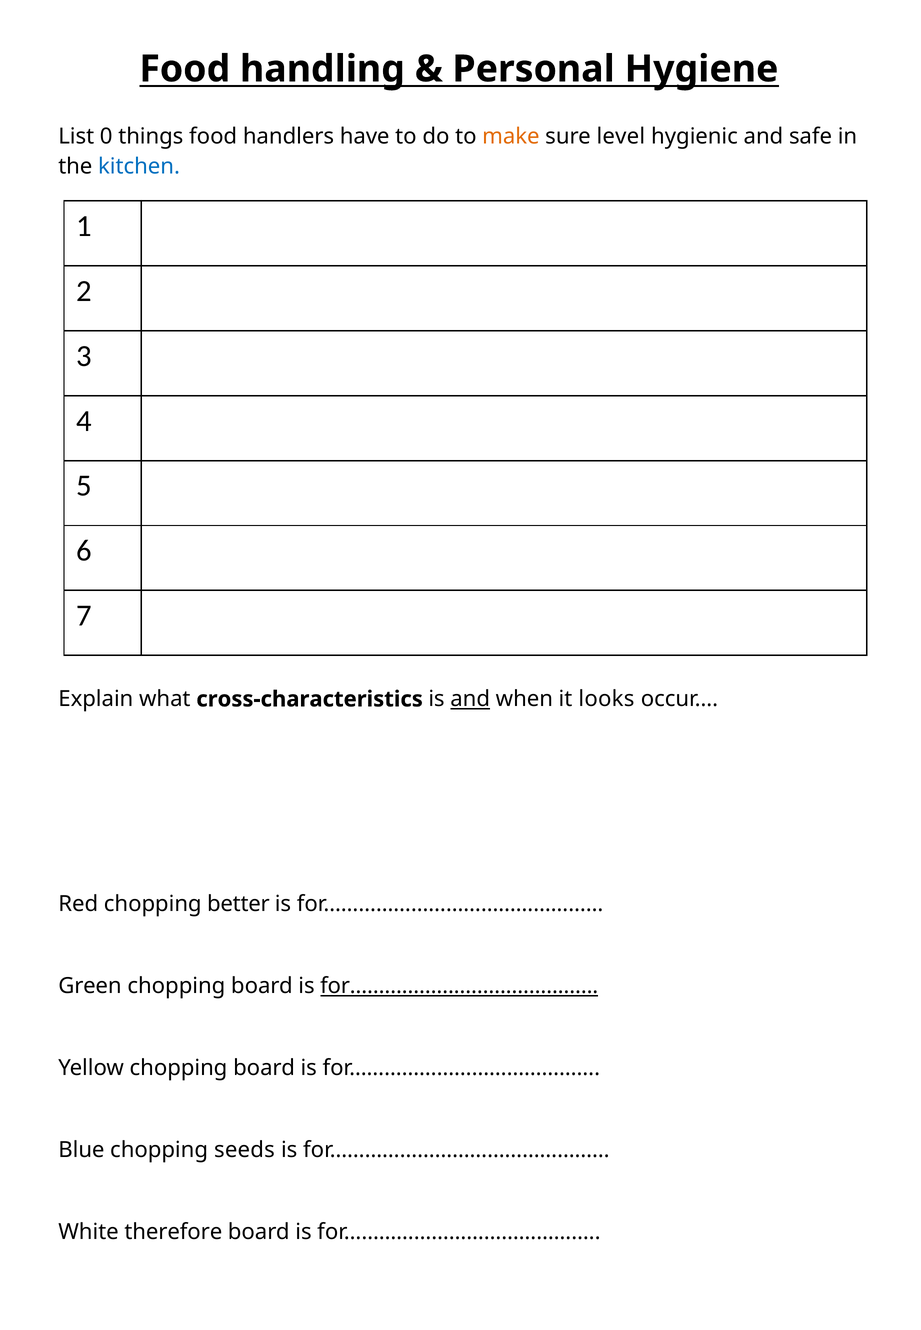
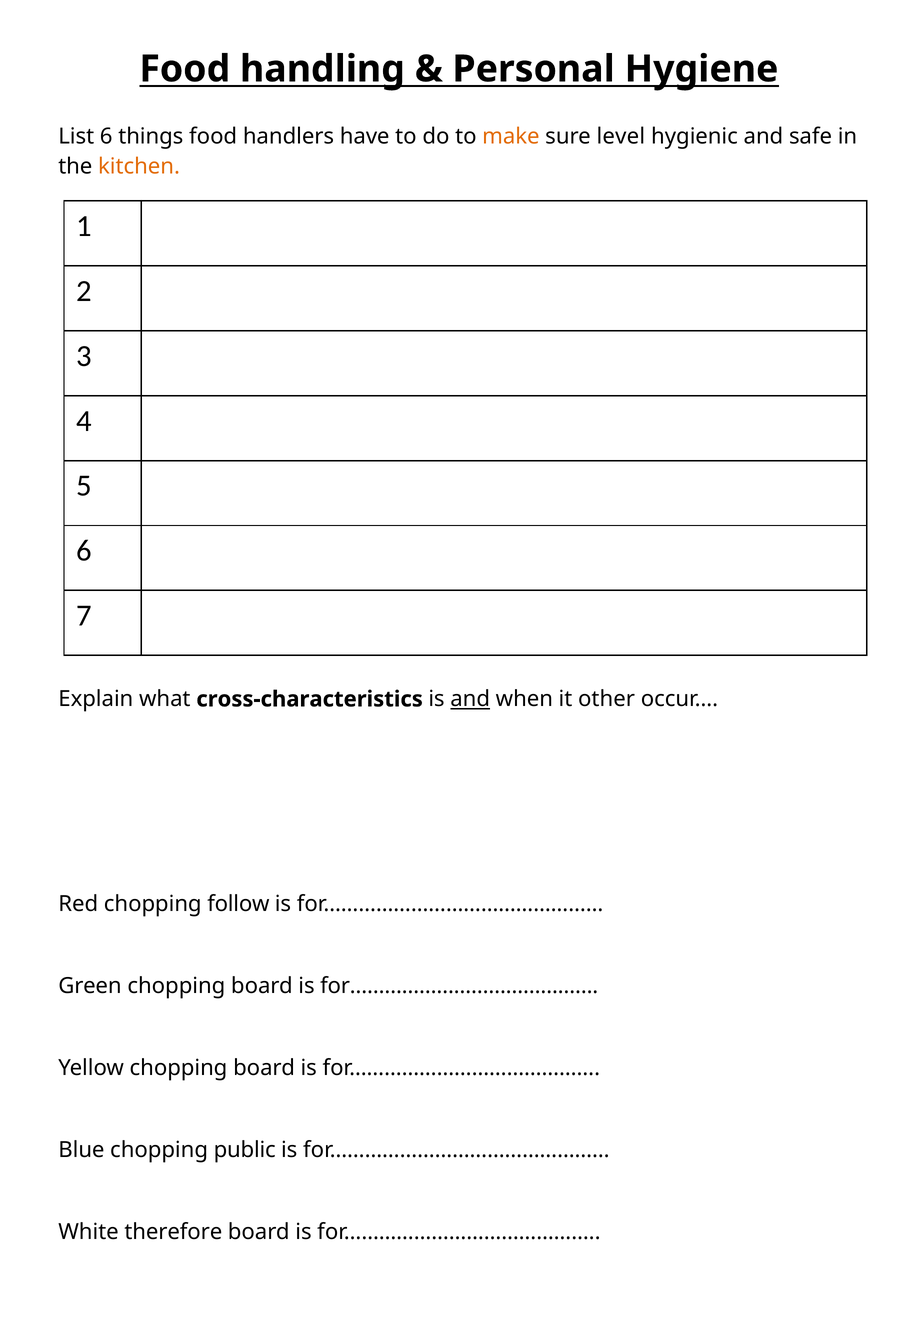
List 0: 0 -> 6 (106, 136)
kitchen colour: blue -> orange (139, 166)
looks: looks -> other (607, 699)
better: better -> follow (238, 904)
for…………………………………… underline: present -> none (459, 986)
seeds: seeds -> public (245, 1150)
